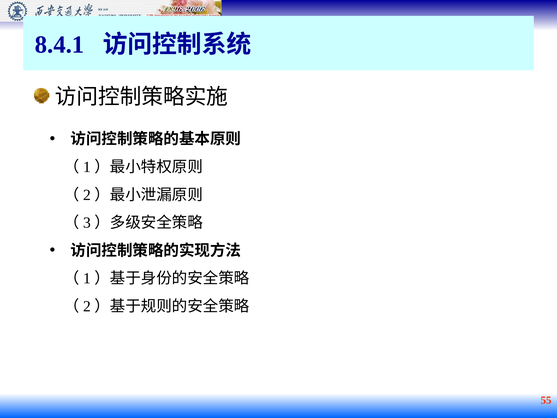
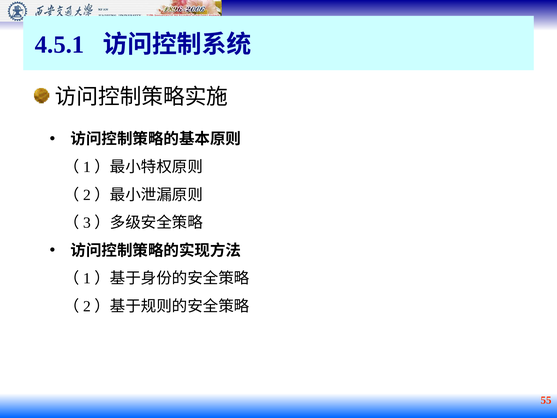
8.4.1: 8.4.1 -> 4.5.1 (60, 45)
